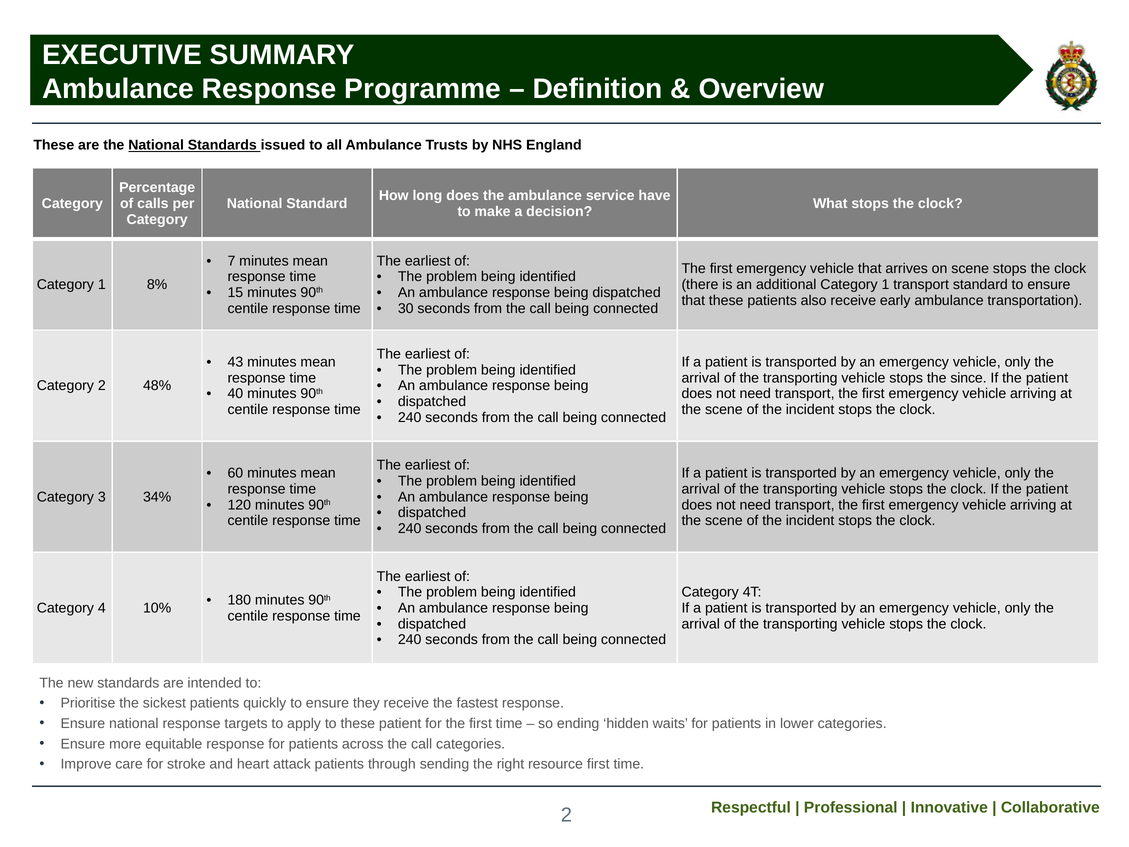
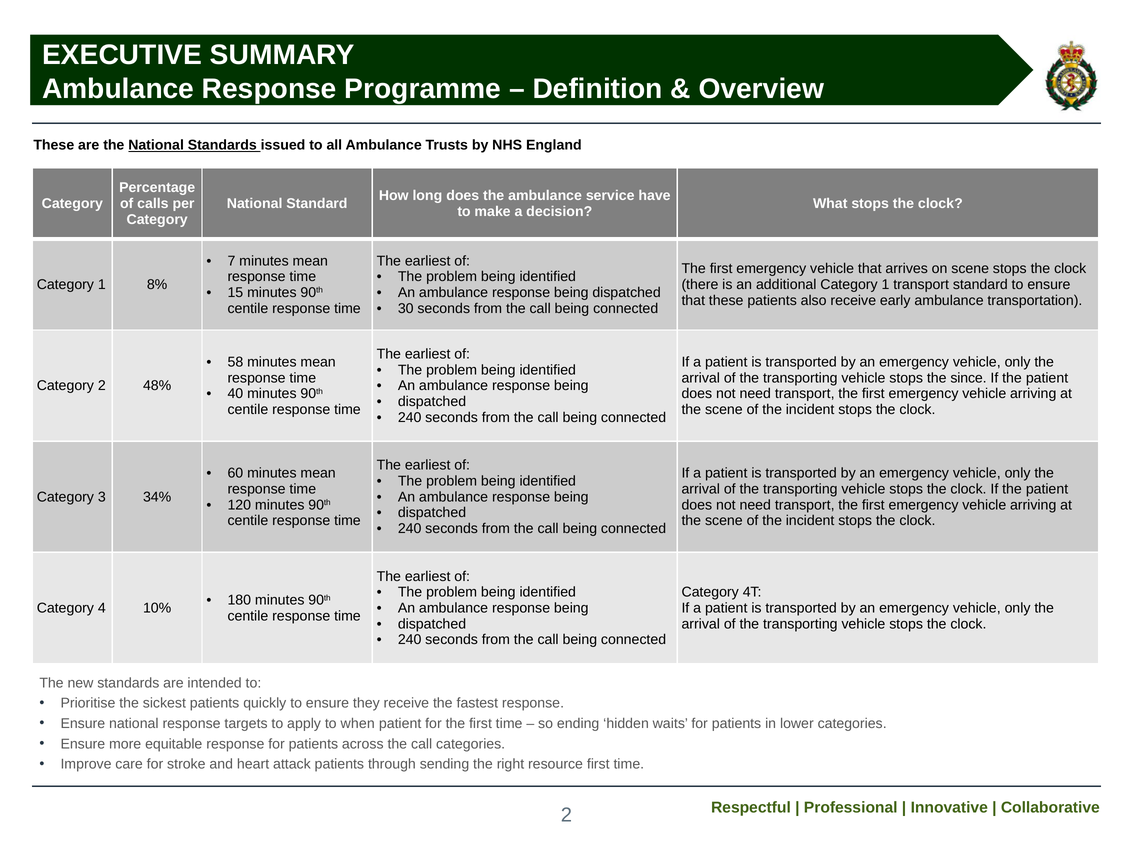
43: 43 -> 58 (235, 362)
to these: these -> when (358, 723)
